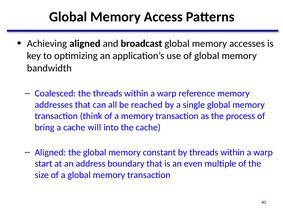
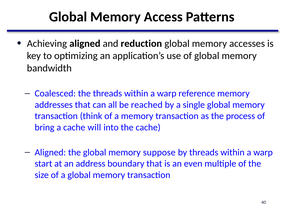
broadcast: broadcast -> reduction (141, 44)
constant: constant -> suppose (159, 153)
